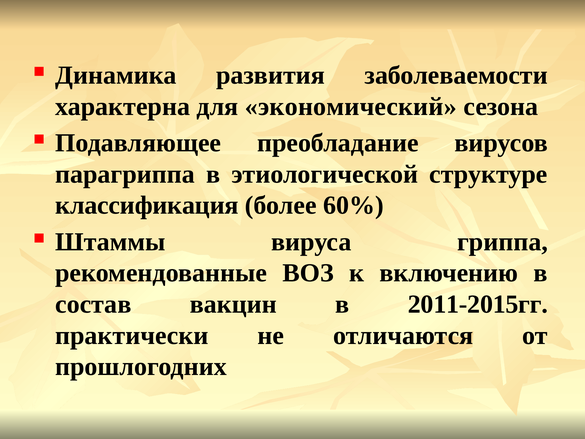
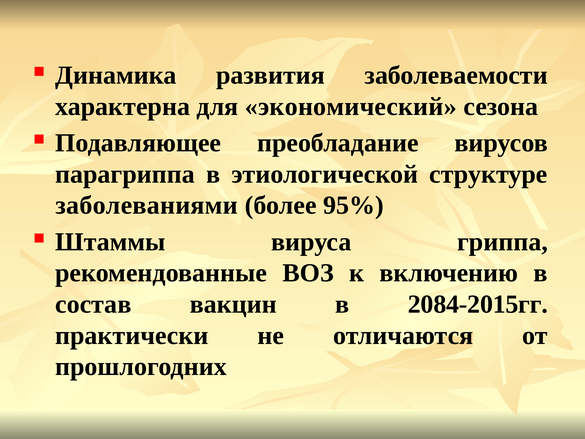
классификация: классификация -> заболеваниями (147, 205)
60%: 60% -> 95% (353, 205)
2011-2015гг: 2011-2015гг -> 2084-2015гг (478, 304)
